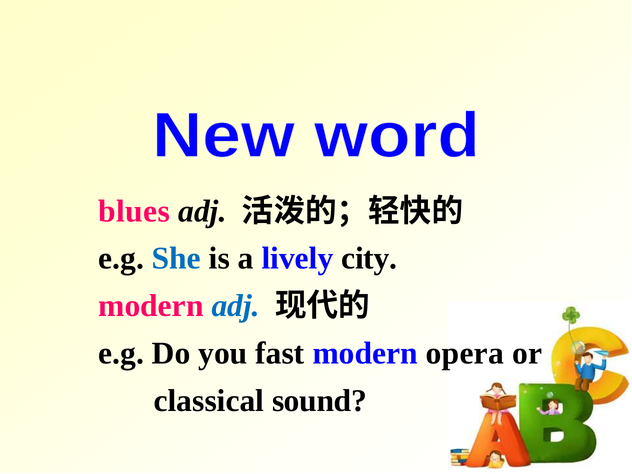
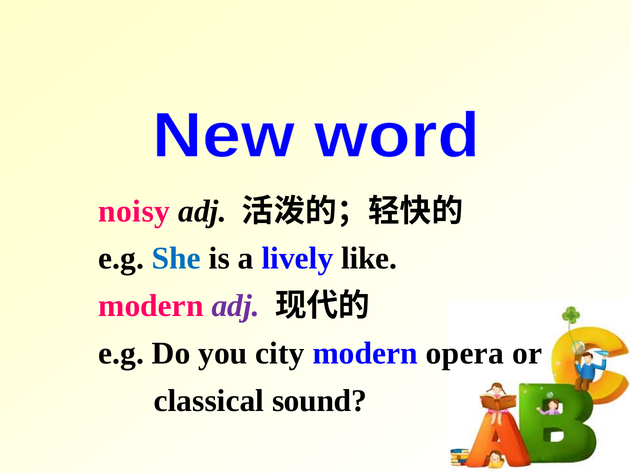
blues: blues -> noisy (134, 211)
city: city -> like (369, 259)
adj colour: blue -> purple (236, 306)
fast: fast -> city (280, 353)
